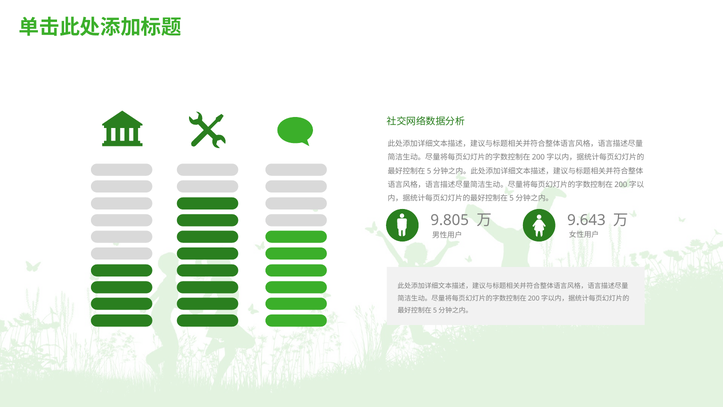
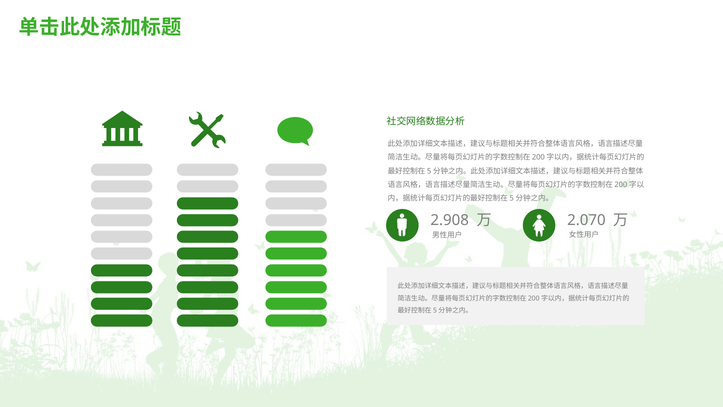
9.805: 9.805 -> 2.908 (450, 220)
9.643: 9.643 -> 2.070 (586, 220)
